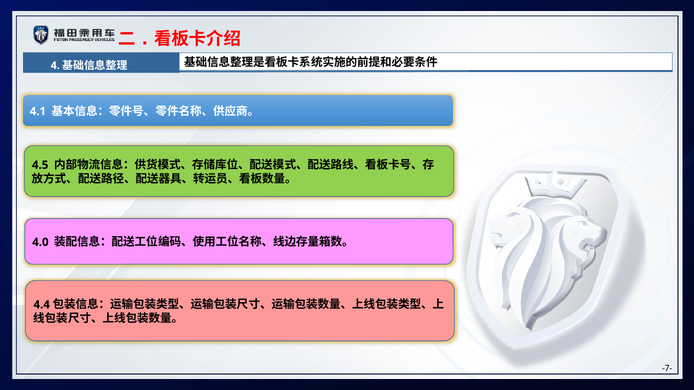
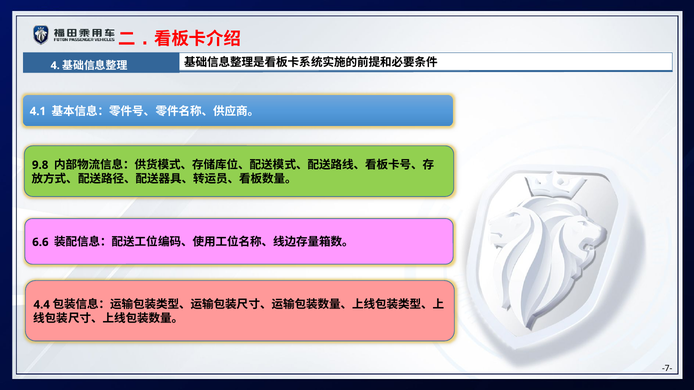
4.5: 4.5 -> 9.8 (40, 165)
4.0: 4.0 -> 6.6 (40, 242)
